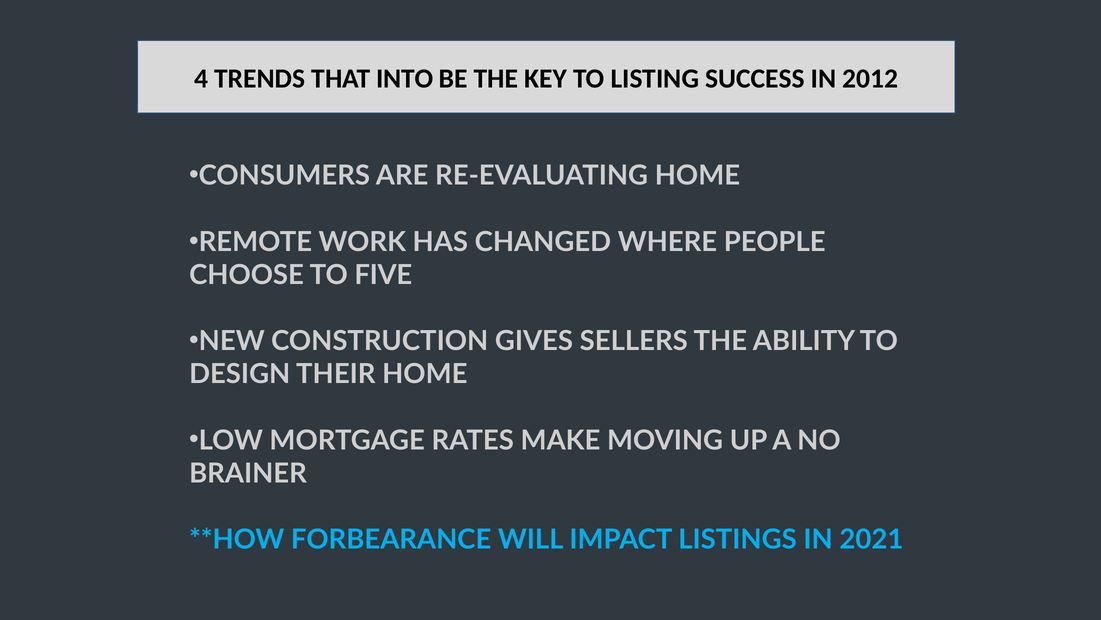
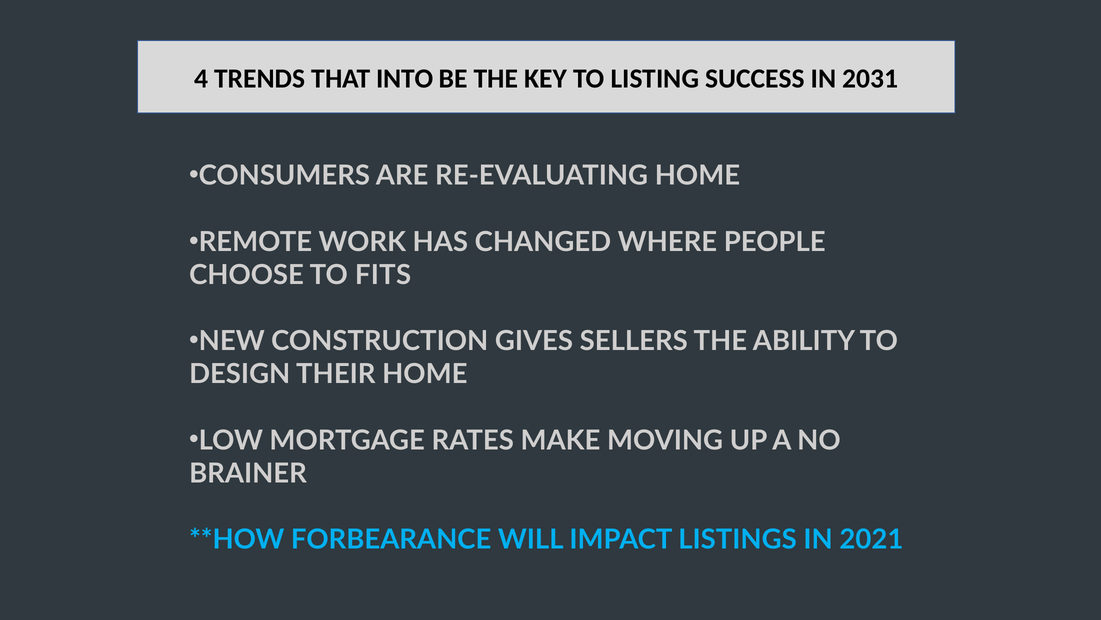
2012: 2012 -> 2031 (870, 79)
FIVE: FIVE -> FITS (383, 275)
